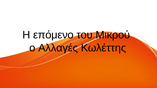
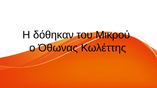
επόμενο: επόμενο -> δόθηκαν (53, 35)
Αλλαγές: Αλλαγές -> Όθωνας (58, 48)
